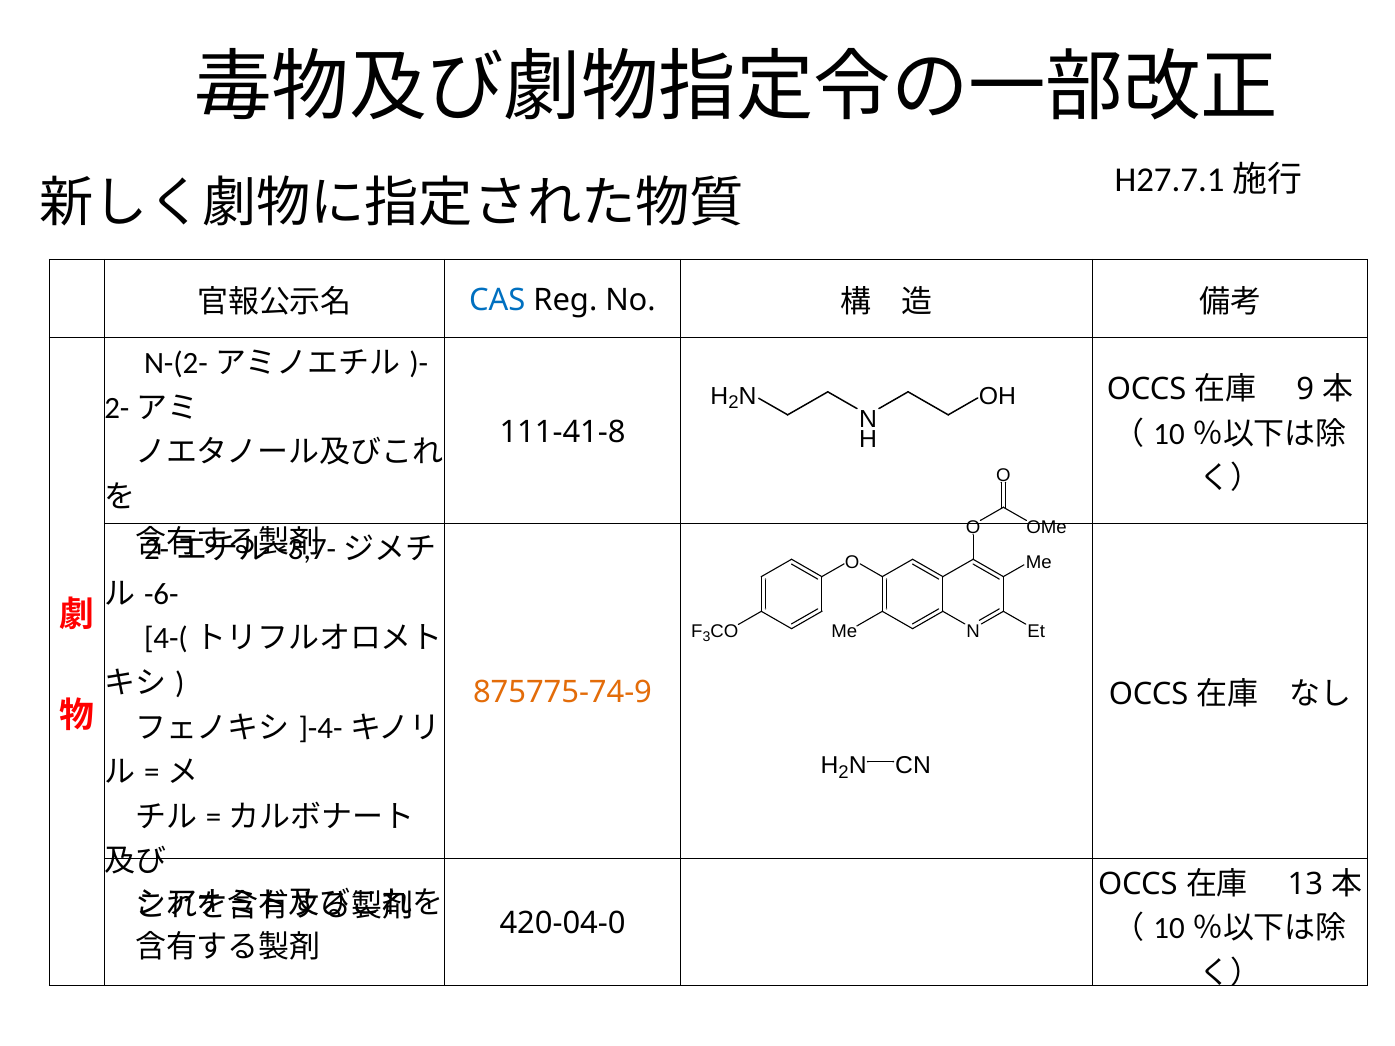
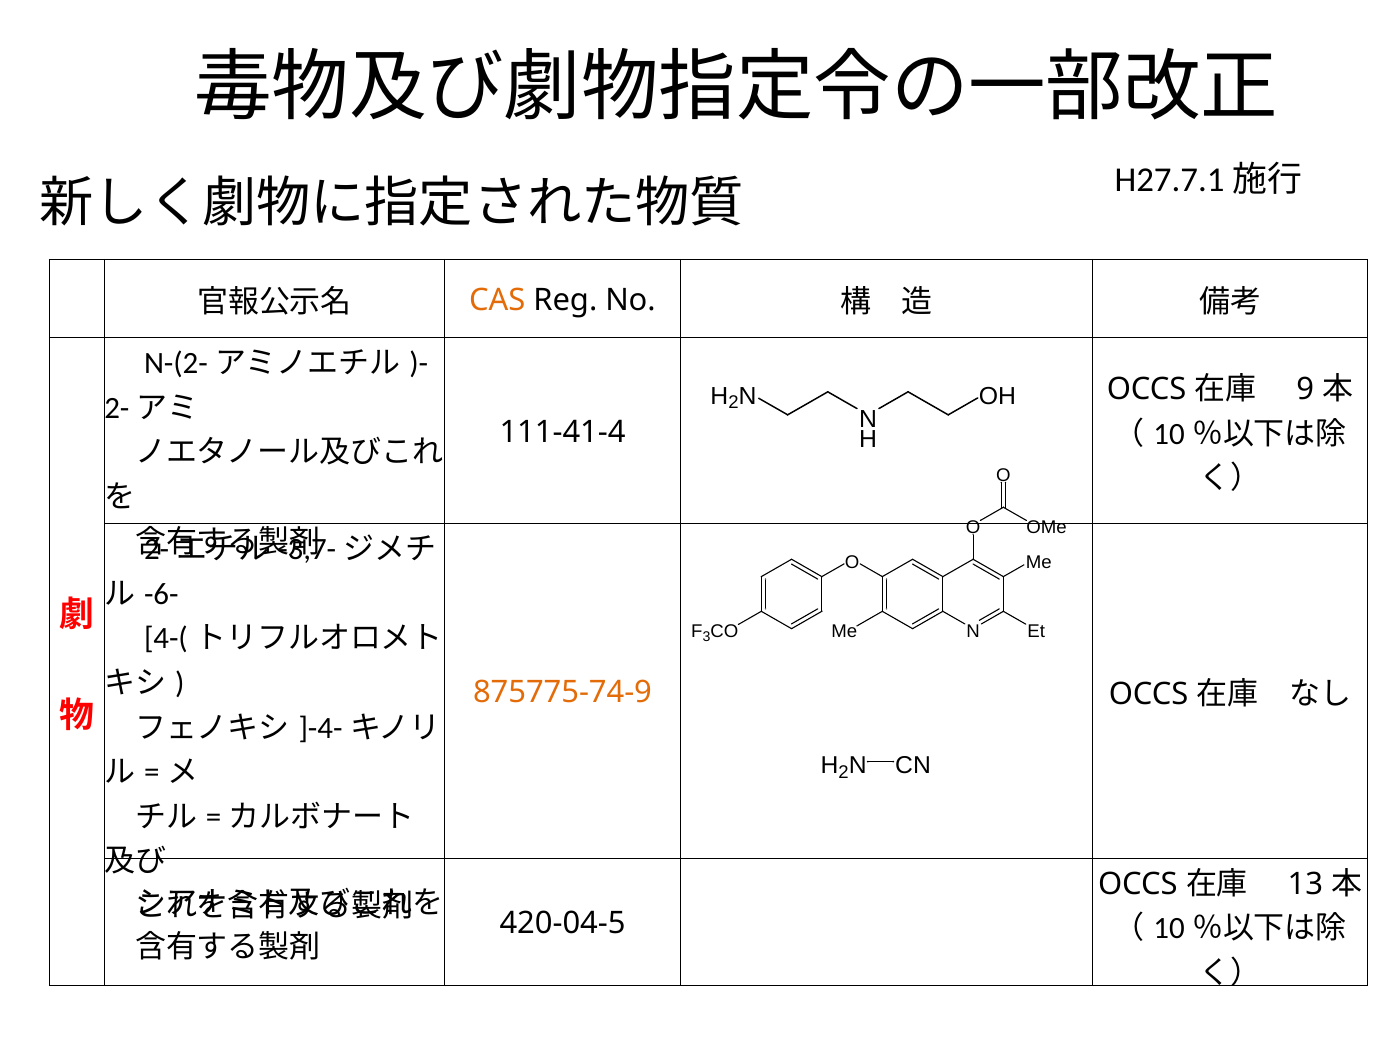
CAS colour: blue -> orange (497, 300)
111-41-8: 111-41-8 -> 111-41-4 (563, 433)
420-04-0: 420-04-0 -> 420-04-5 (563, 924)
